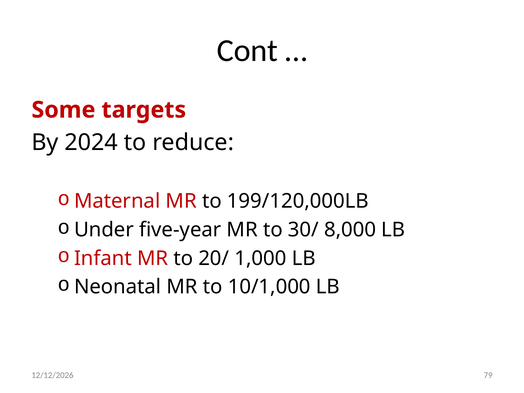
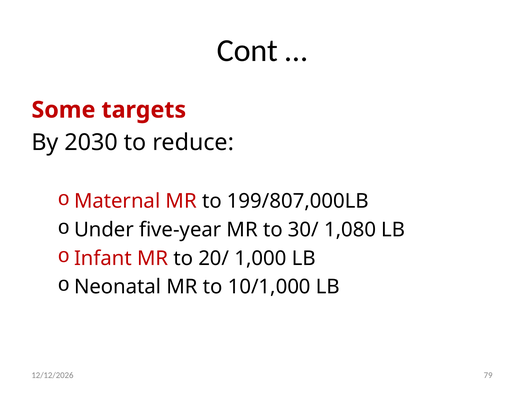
2024: 2024 -> 2030 (91, 143)
199/120,000LB: 199/120,000LB -> 199/807,000LB (298, 201)
8,000: 8,000 -> 1,080 (350, 230)
